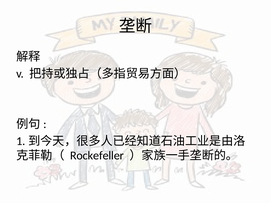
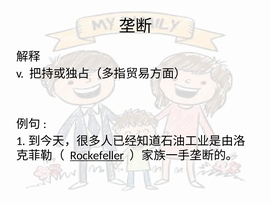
Rockefeller underline: none -> present (97, 156)
